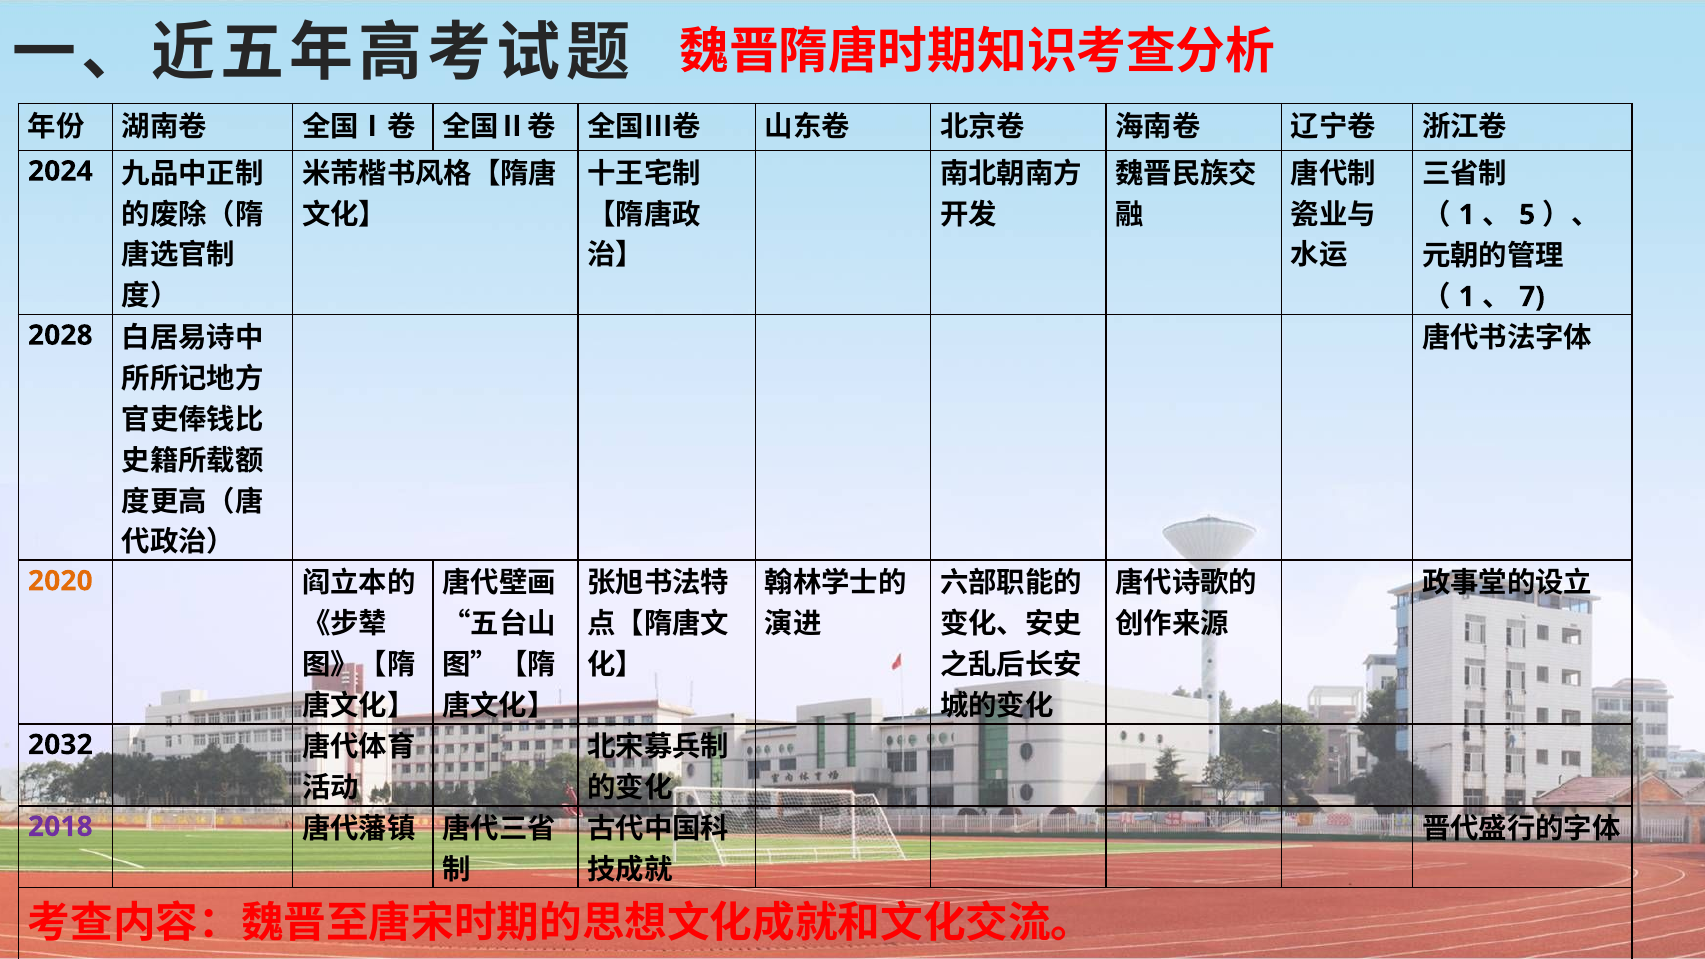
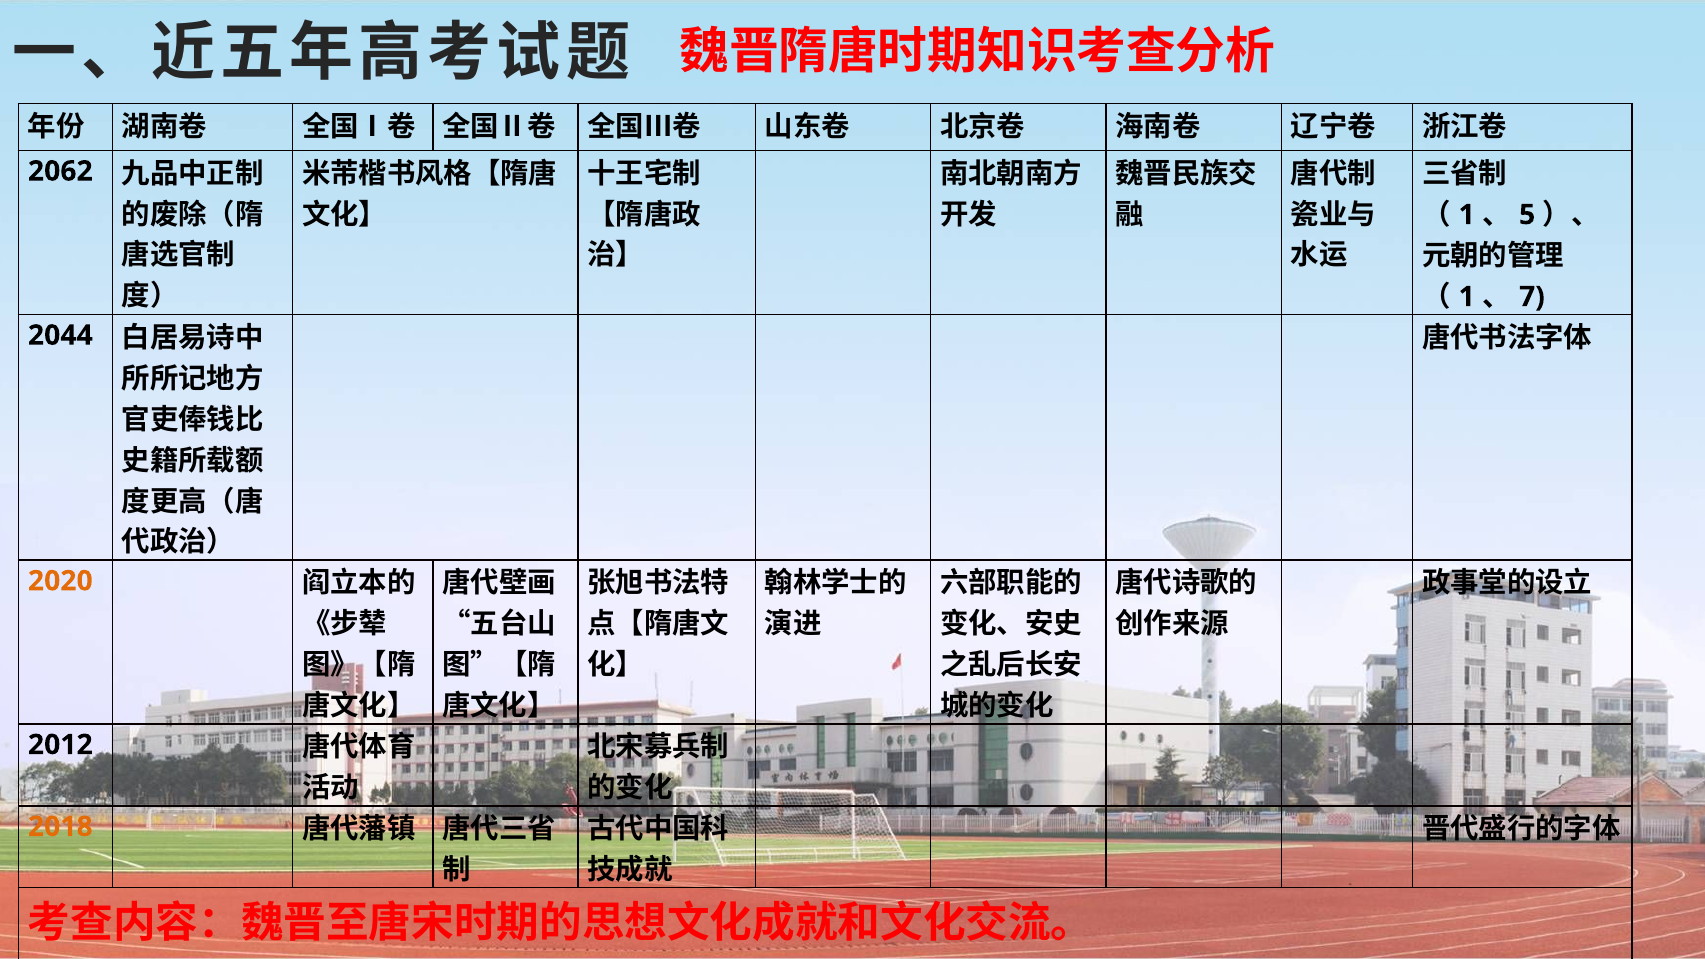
2024: 2024 -> 2062 (60, 171)
2028: 2028 -> 2044 (60, 335)
2032: 2032 -> 2012 (60, 745)
2018 colour: purple -> orange (60, 827)
